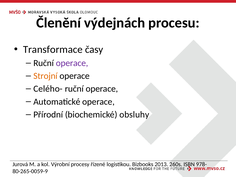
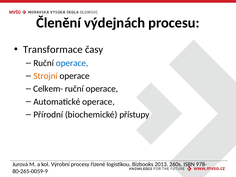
operace colour: purple -> blue (72, 63)
Celého-: Celého- -> Celkem- (48, 89)
obsluhy: obsluhy -> přístupy (134, 114)
